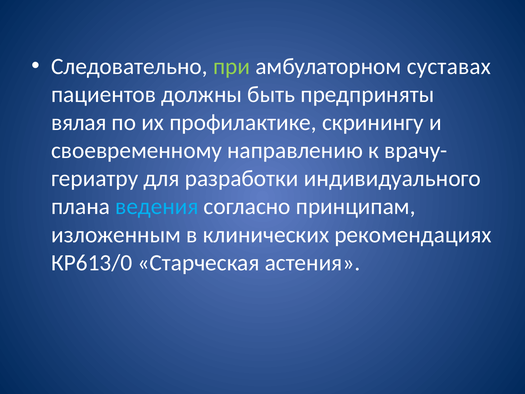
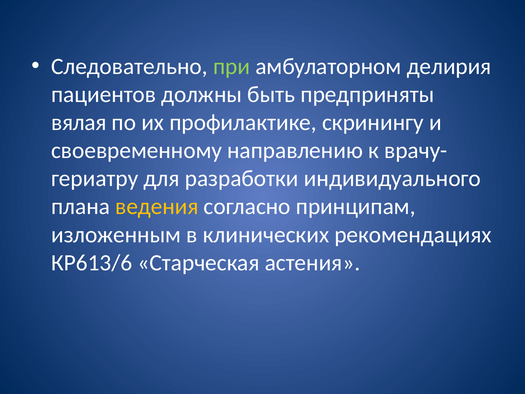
суставах: суставах -> делирия (449, 66)
ведения colour: light blue -> yellow (157, 206)
КР613/0: КР613/0 -> КР613/6 (92, 263)
